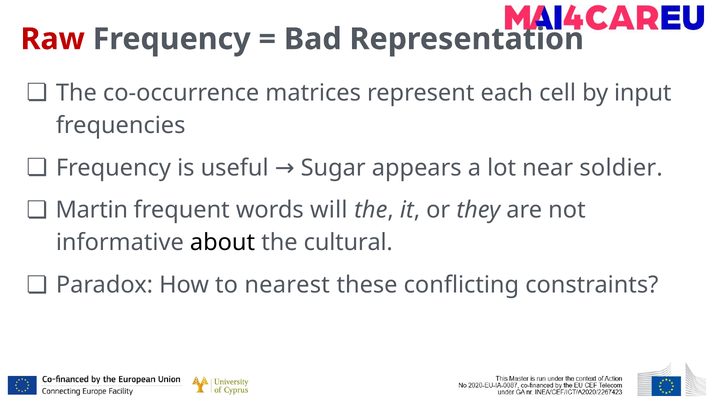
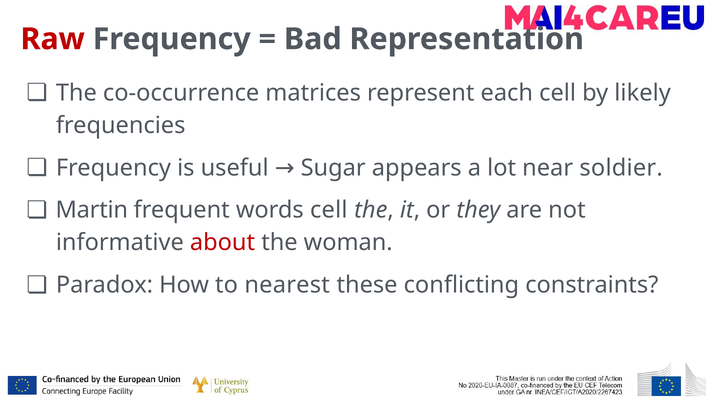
input: input -> likely (643, 93)
words will: will -> cell (329, 210)
about colour: black -> red (223, 243)
cultural: cultural -> woman (348, 243)
